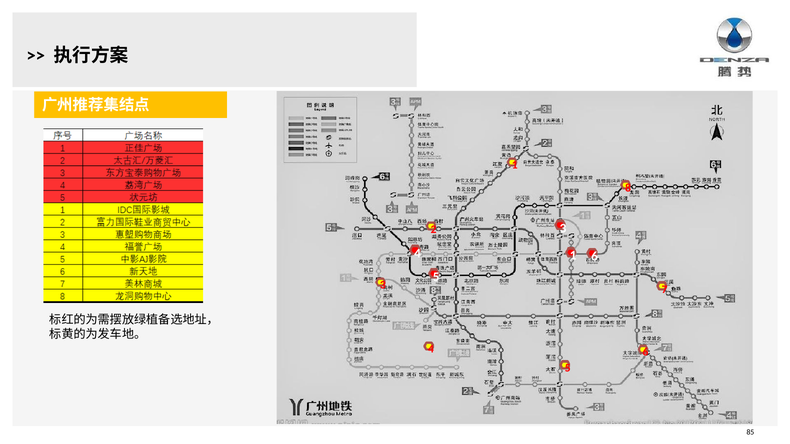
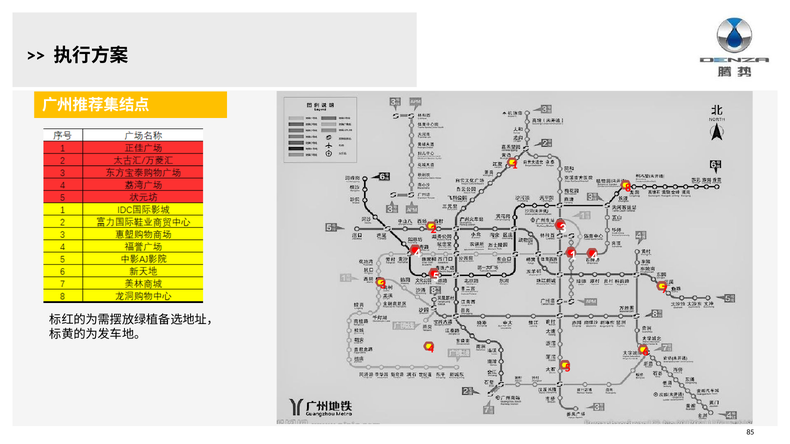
4 6: 6 -> 4 (595, 257)
